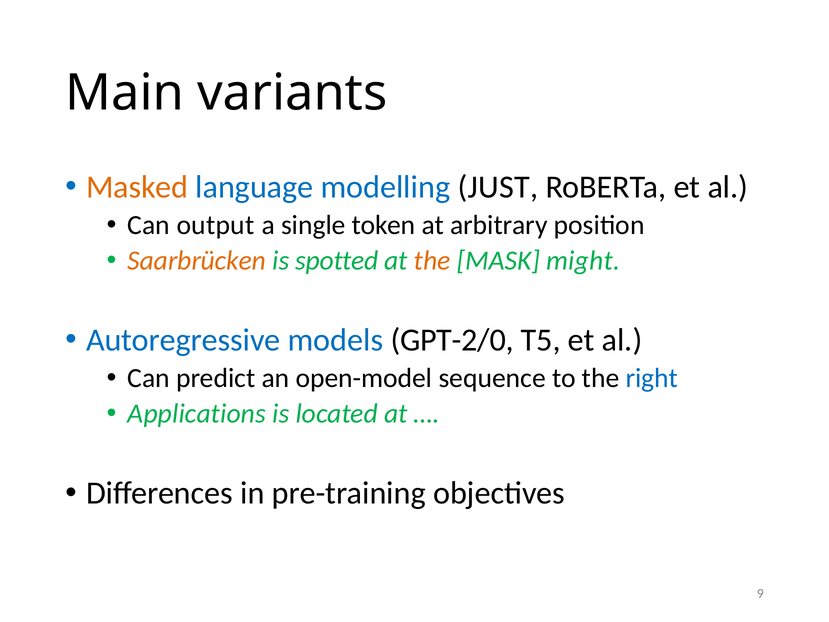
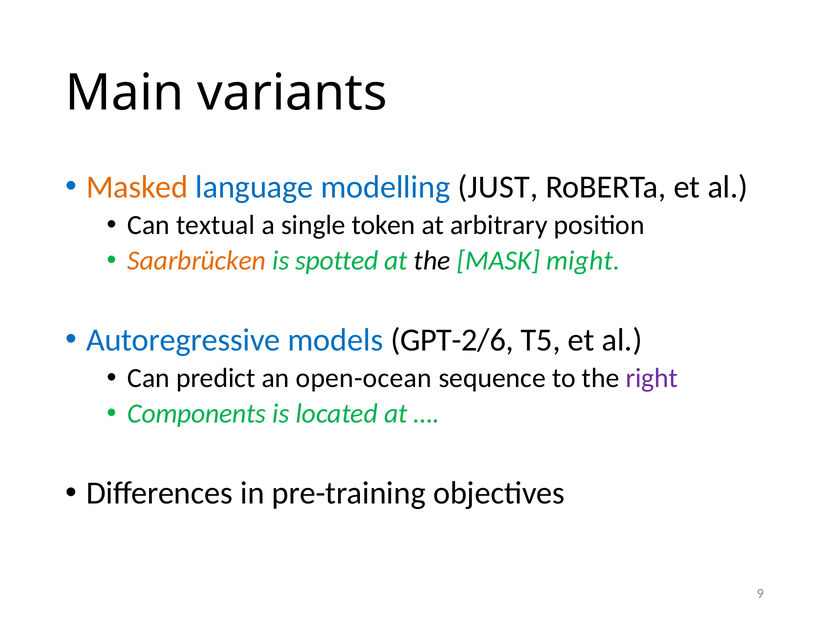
output: output -> textual (216, 225)
the colour: orange -> black (432, 261)
GPT-2/0: GPT-2/0 -> GPT-2/6 (452, 340)
open-model: open-model -> open-ocean (364, 378)
right colour: blue -> purple (652, 378)
Applications: Applications -> Components (197, 414)
